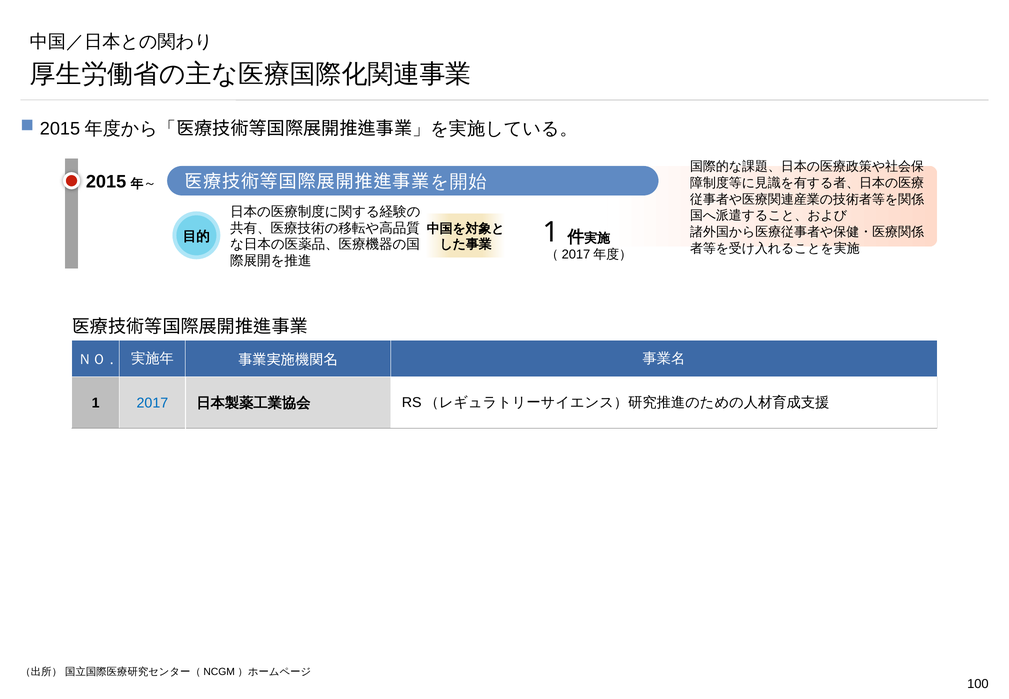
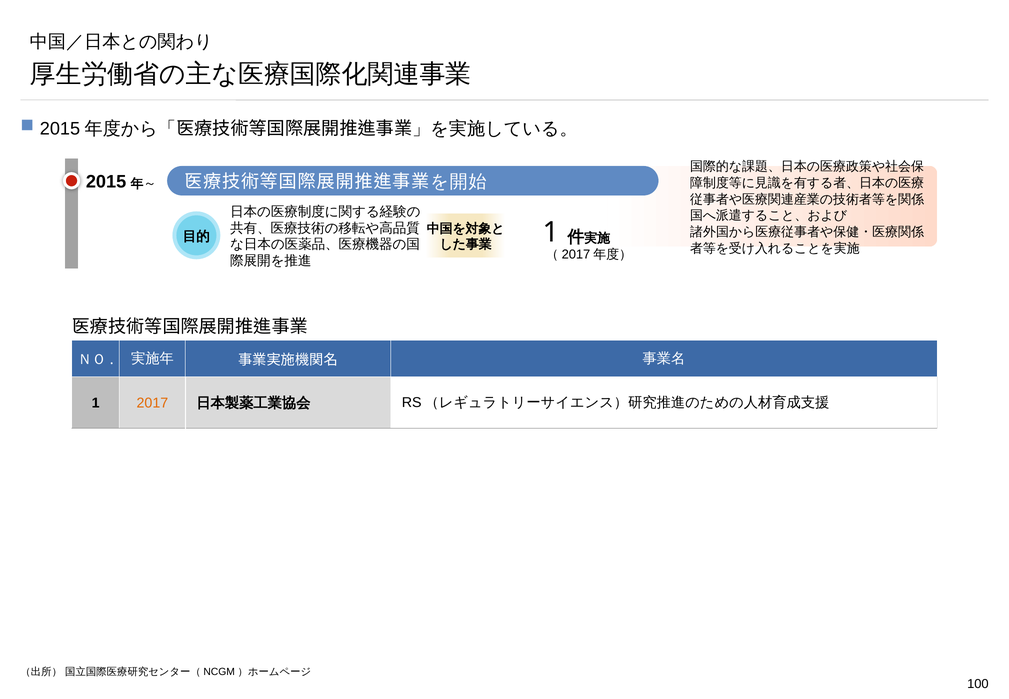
2017 colour: blue -> orange (152, 403)
